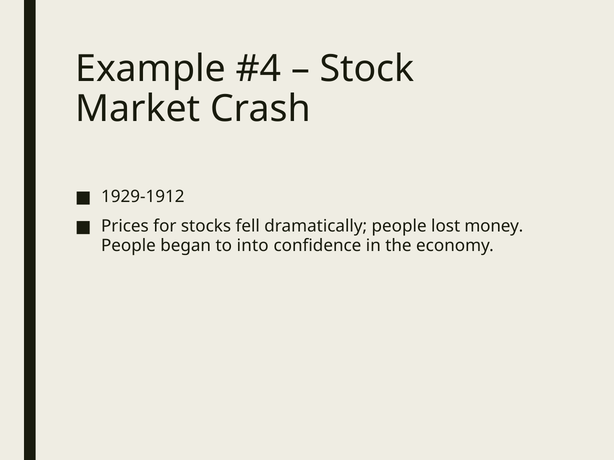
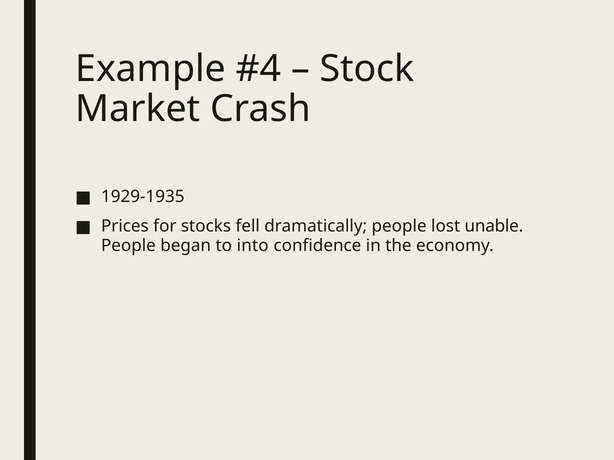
1929-1912: 1929-1912 -> 1929-1935 (143, 197)
money: money -> unable (494, 227)
